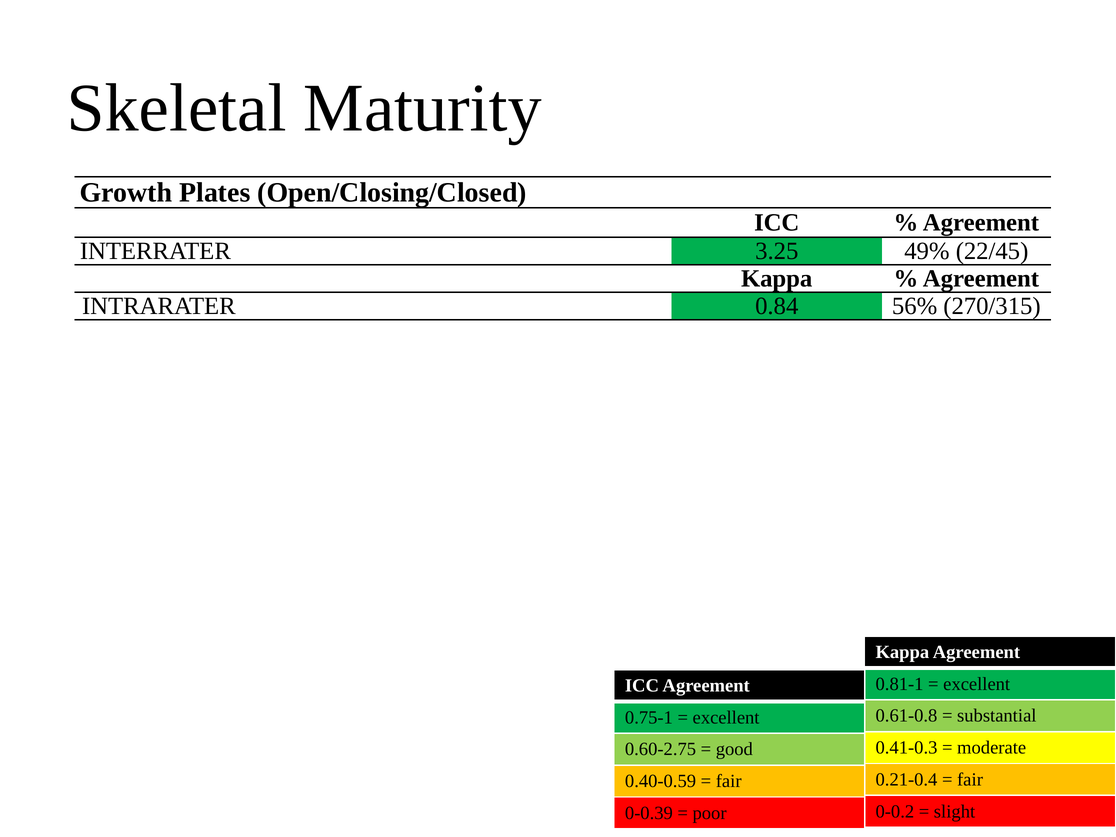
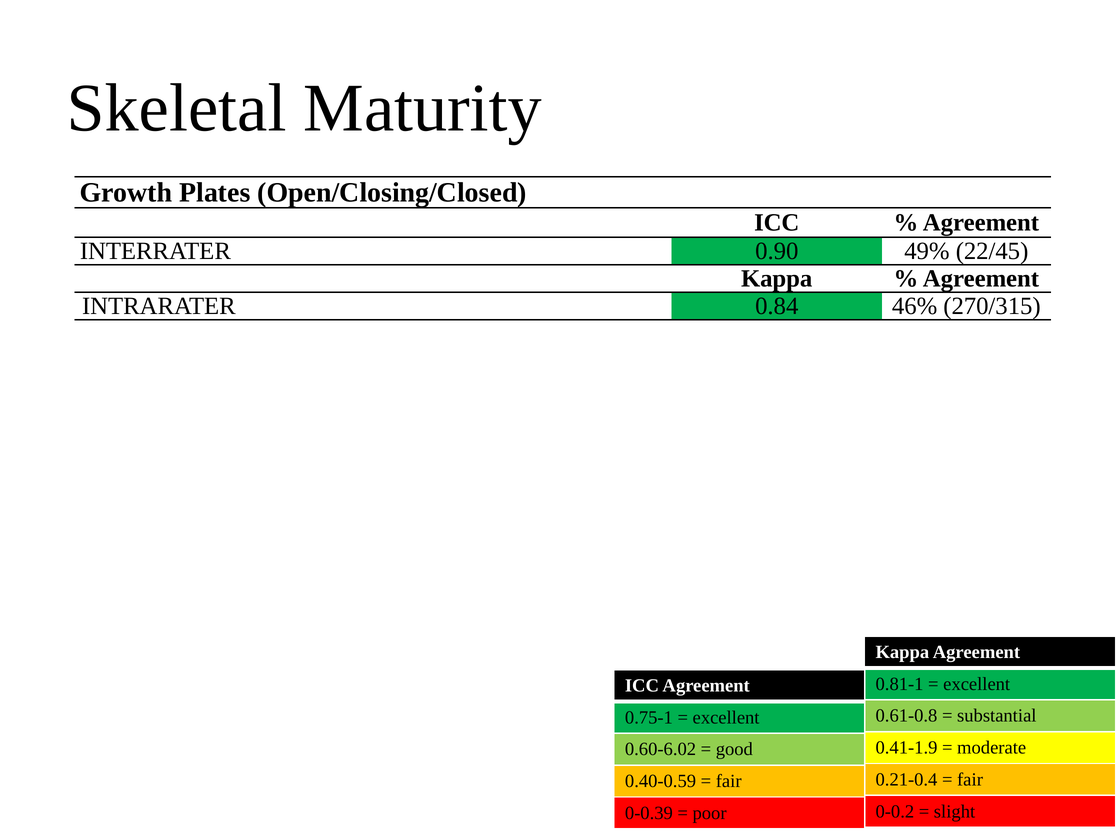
3.25: 3.25 -> 0.90 (777, 251)
56%: 56% -> 46% (915, 306)
0.41-0.3: 0.41-0.3 -> 0.41-1.9 (907, 748)
0.60-2.75: 0.60-2.75 -> 0.60-6.02 (661, 749)
